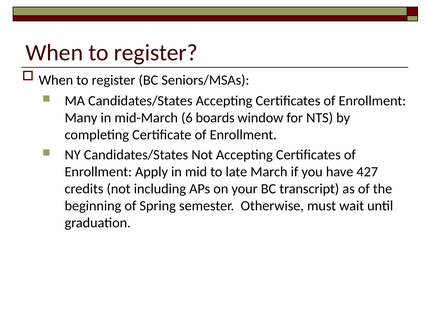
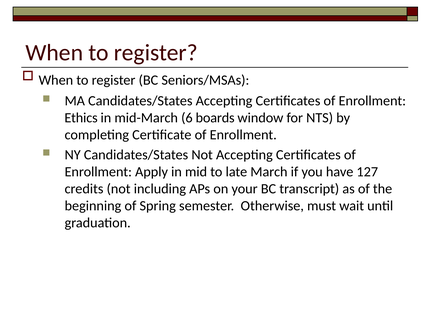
Many: Many -> Ethics (81, 118)
427: 427 -> 127 (367, 172)
